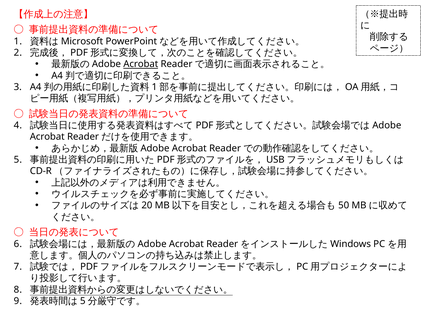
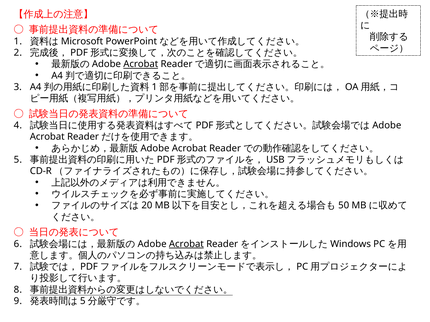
Acrobat underline: none -> present (186, 244)
